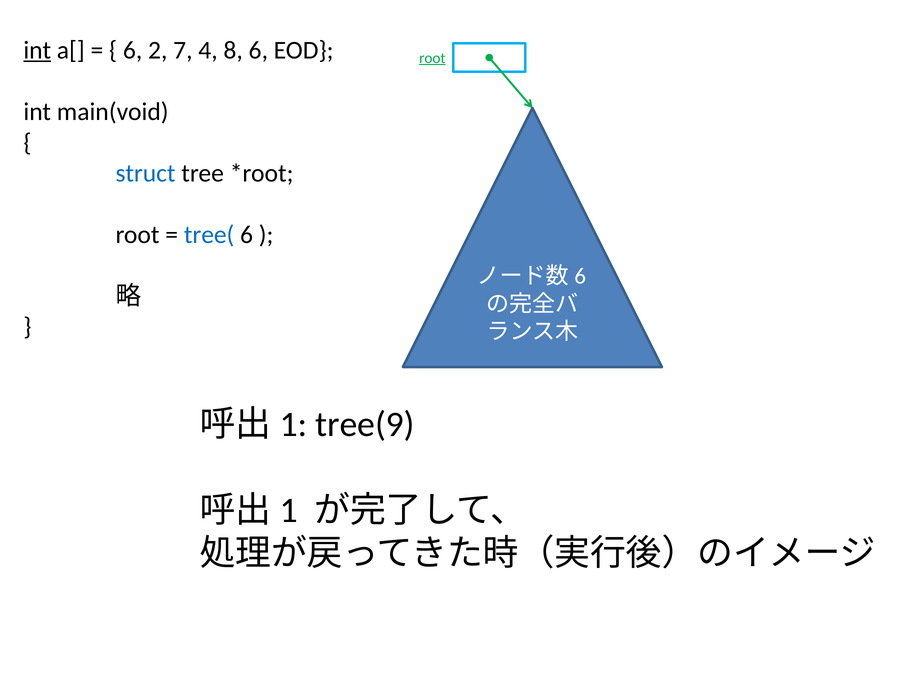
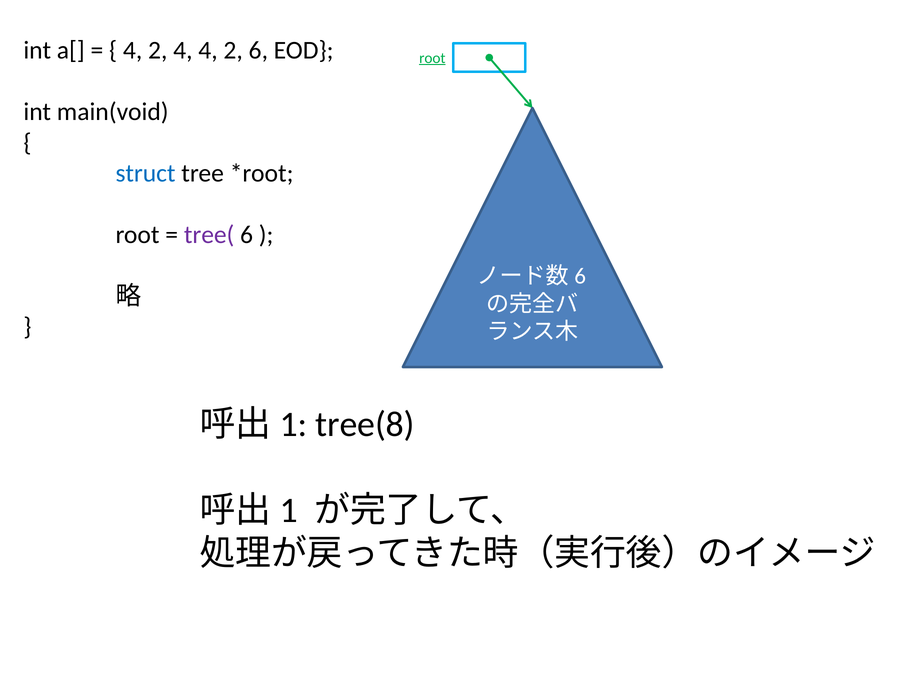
int underline: present -> none (37, 50)
6: 6 -> 4 (133, 50)
2 7: 7 -> 4 (183, 50)
8: 8 -> 2 (233, 50)
tree( colour: blue -> purple (209, 235)
tree(9: tree(9 -> tree(8 (365, 424)
